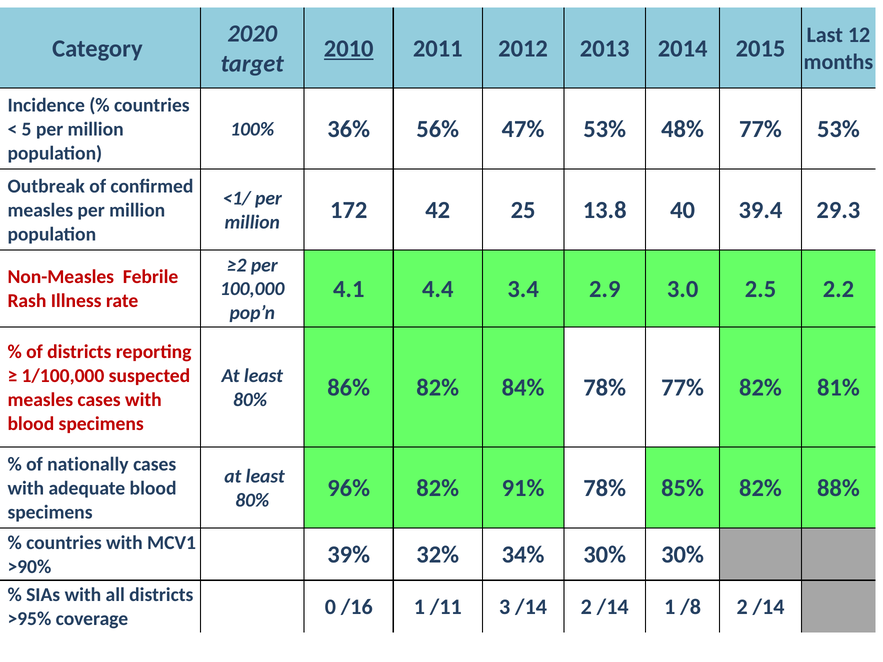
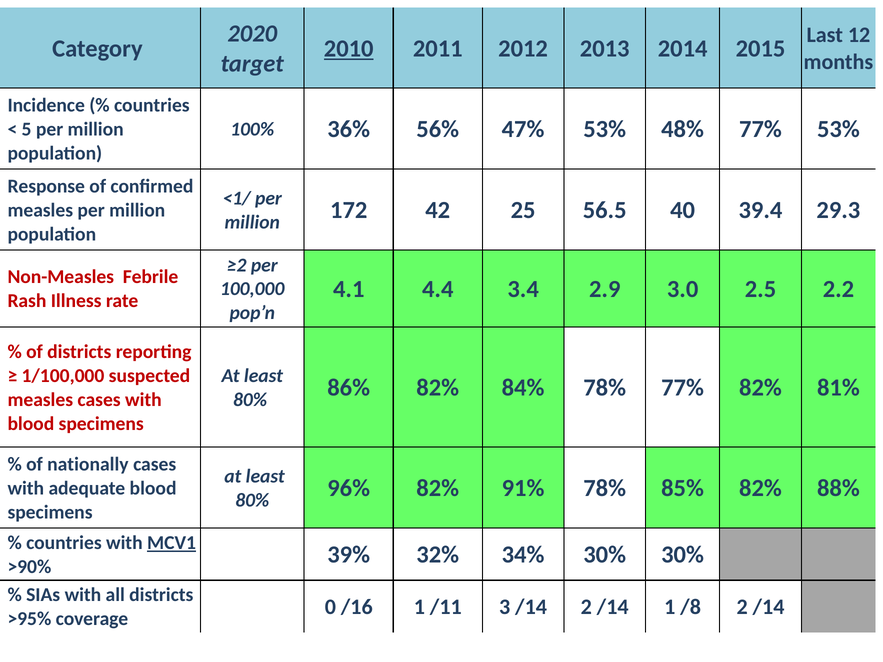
Outbreak: Outbreak -> Response (46, 186)
13.8: 13.8 -> 56.5 (605, 210)
MCV1 underline: none -> present (172, 543)
